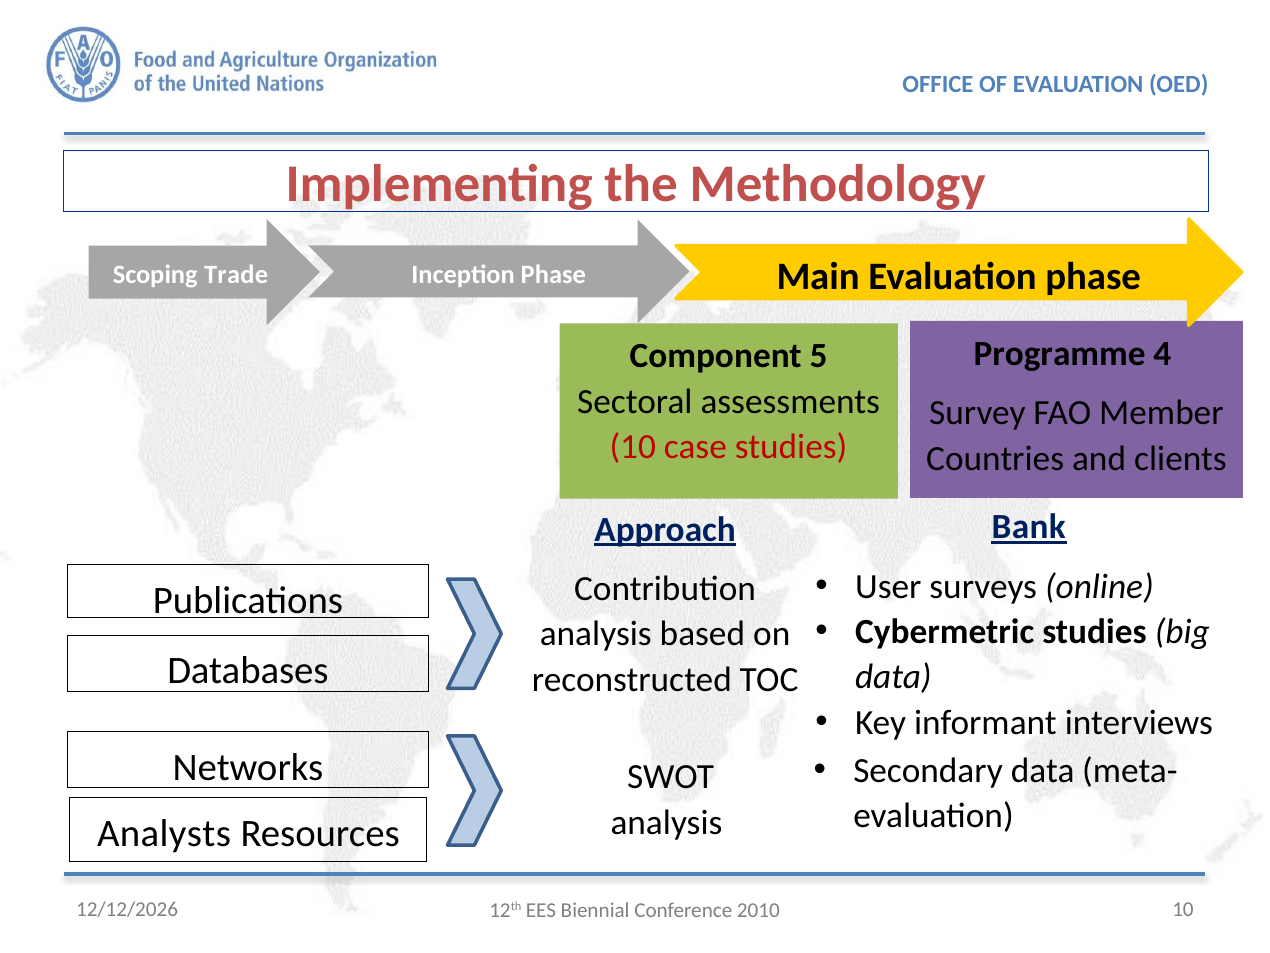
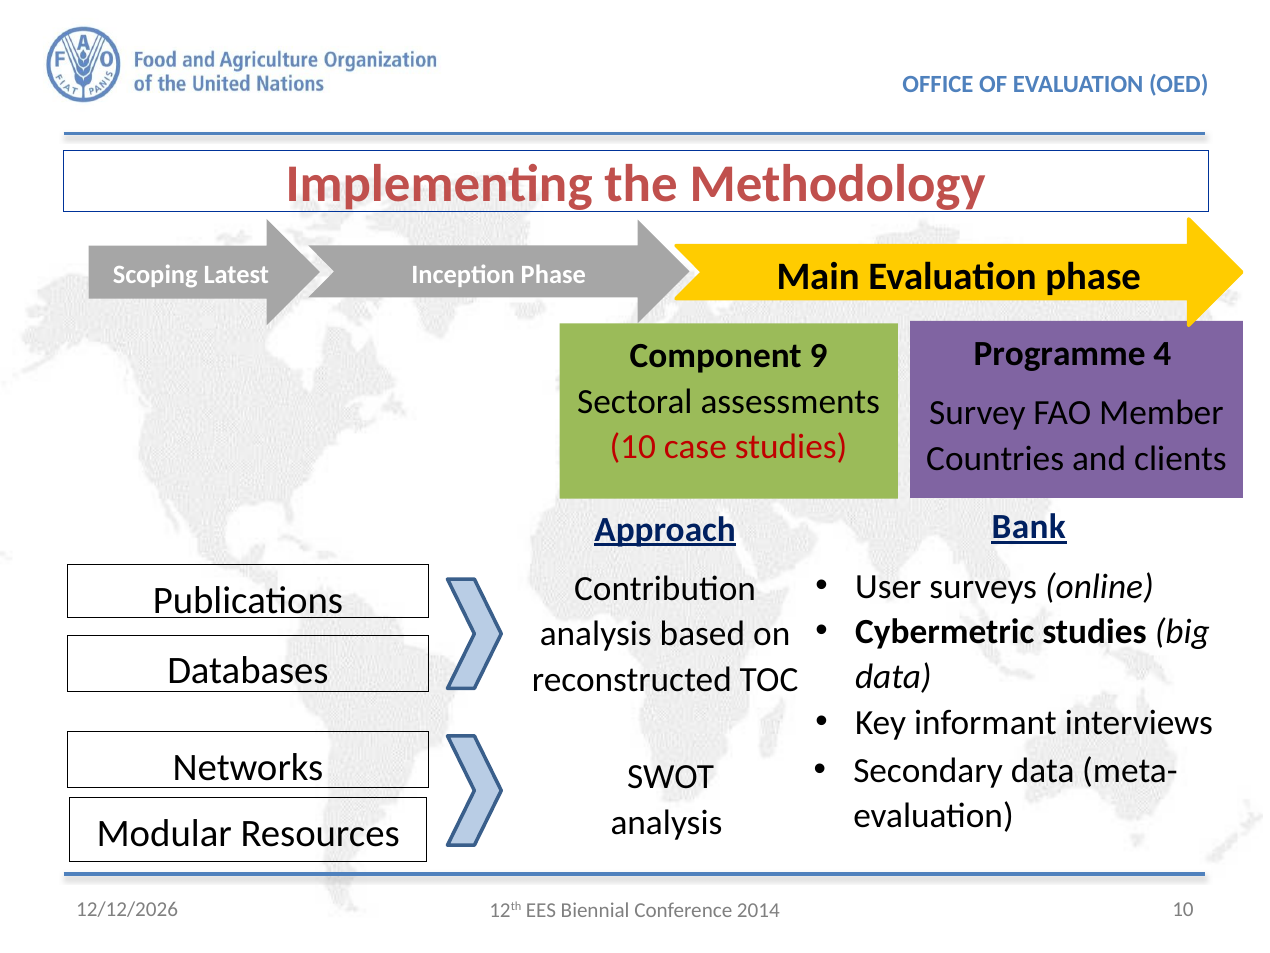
Trade: Trade -> Latest (236, 275)
5: 5 -> 9 (818, 356)
Analysts: Analysts -> Modular (164, 833)
2010: 2010 -> 2014 (758, 910)
